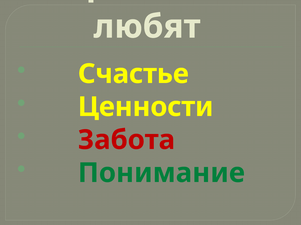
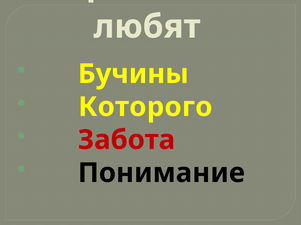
Счастье: Счастье -> Бучины (133, 74)
Ценности: Ценности -> Которого (145, 107)
Понимание colour: green -> black (161, 173)
